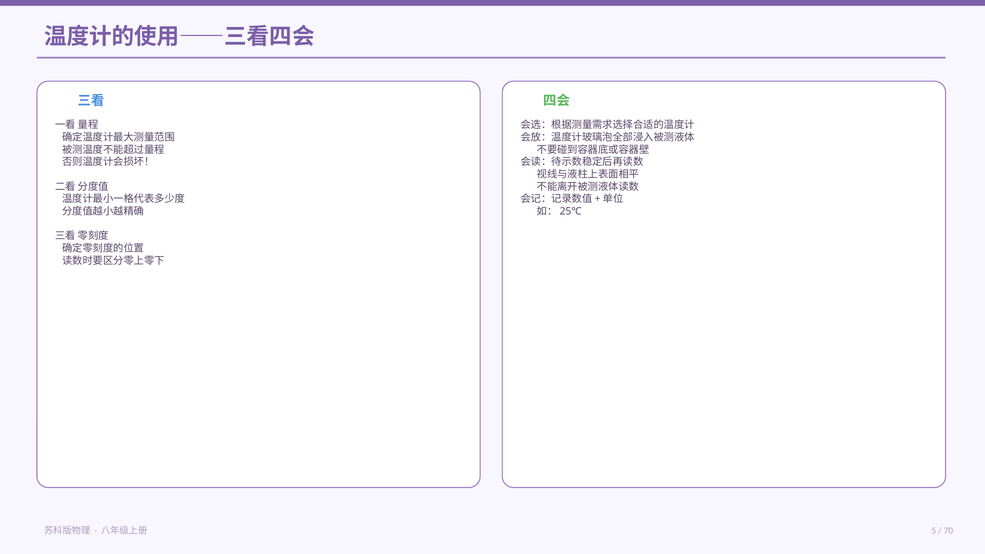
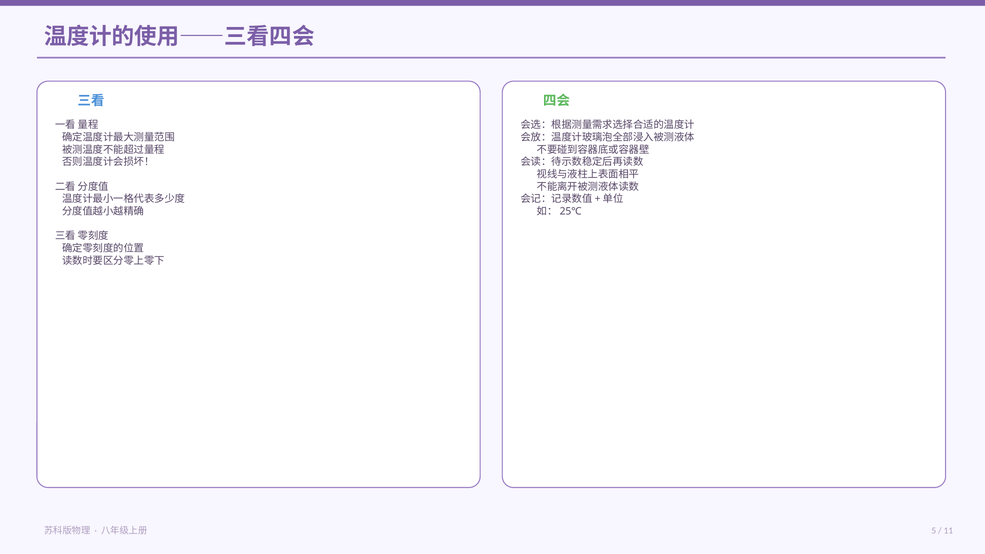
70: 70 -> 11 (948, 531)
